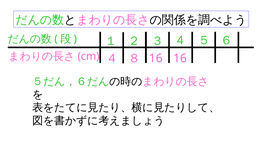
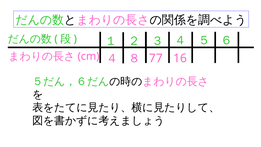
８ 16: 16 -> 77 (156, 58)
